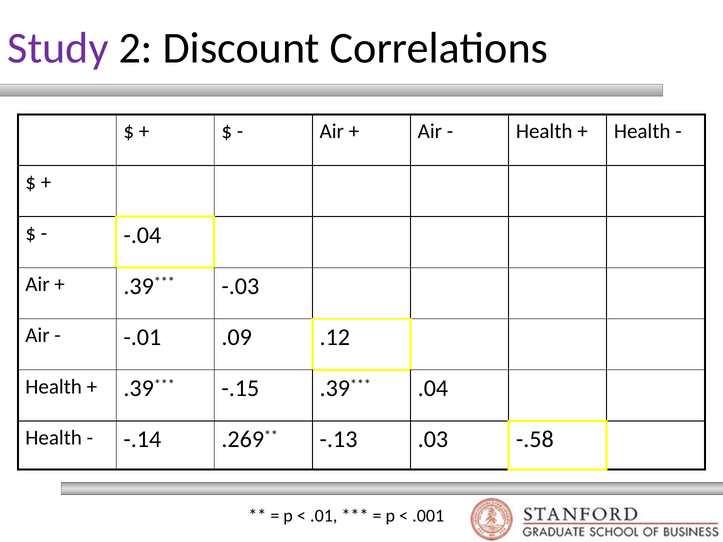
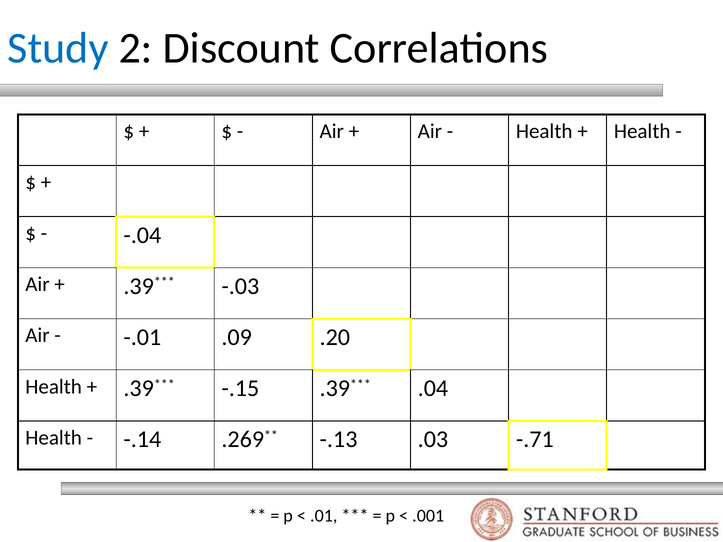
Study colour: purple -> blue (58, 48)
.12: .12 -> .20 (335, 337)
-.58: -.58 -> -.71 (535, 440)
